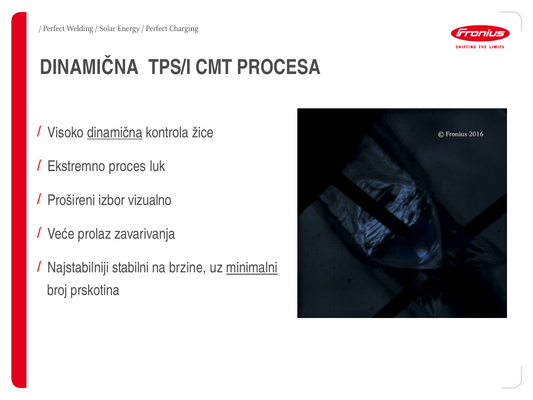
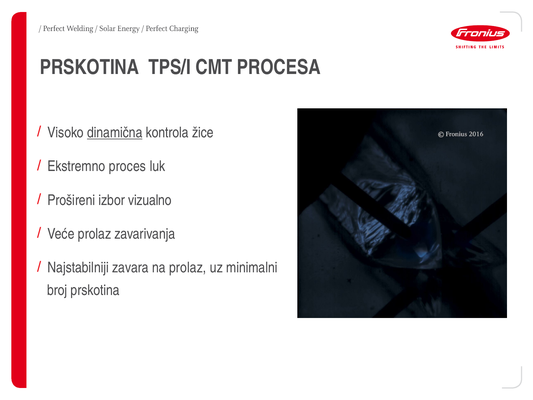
DINAMIČNA: DINAMIČNA -> PRSKOTINA (89, 67)
stabilni: stabilni -> zavara (130, 268)
na brzine: brzine -> prolaz (188, 268)
minimalni underline: present -> none (252, 268)
